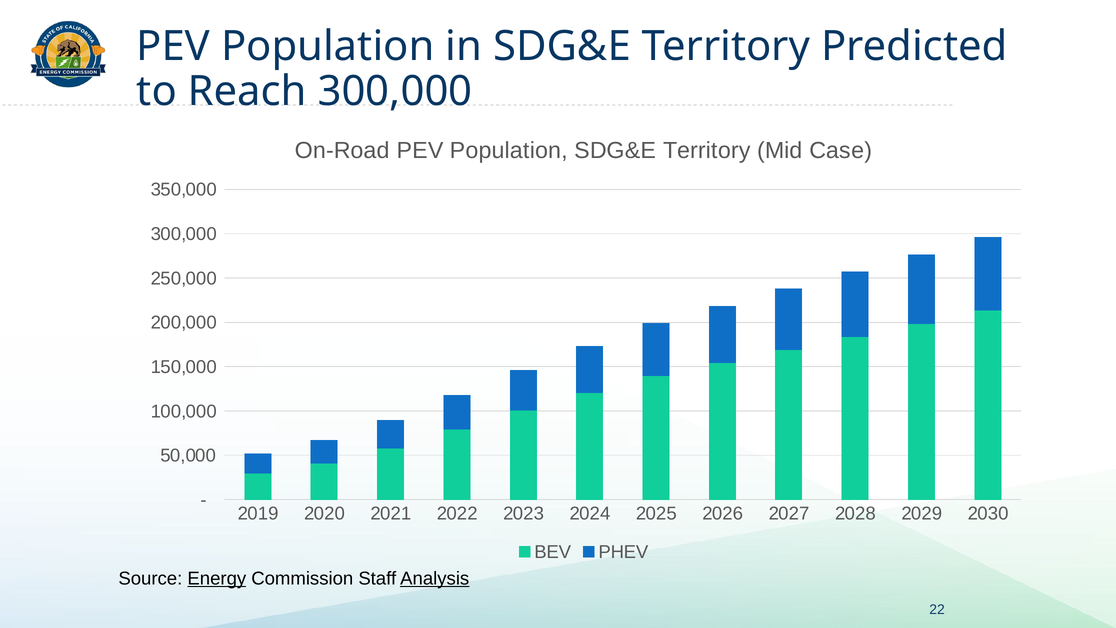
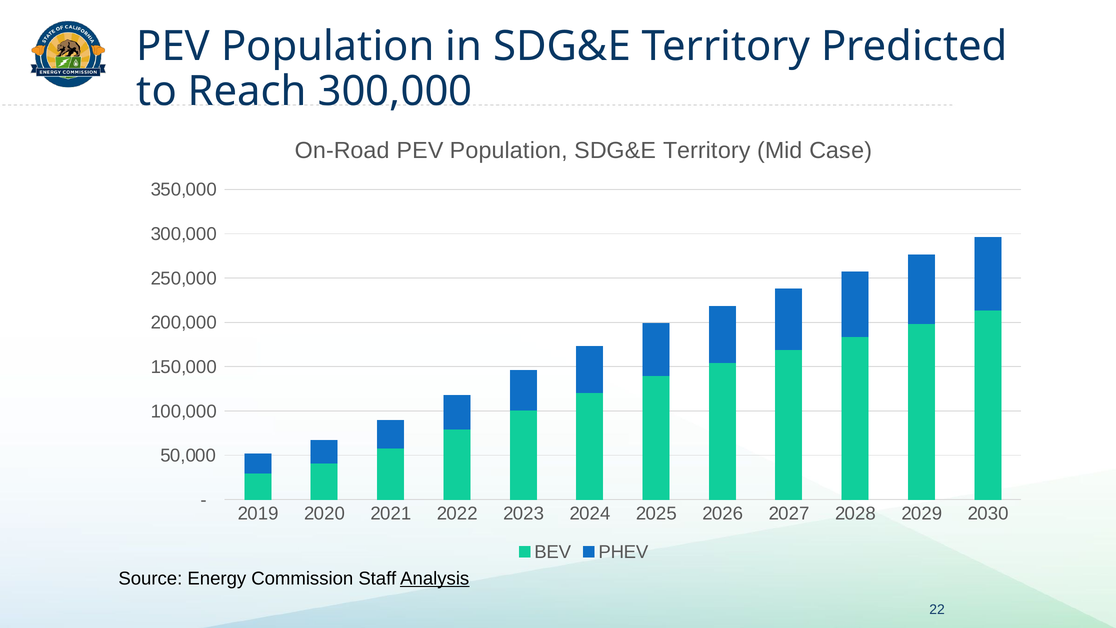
Energy underline: present -> none (217, 578)
